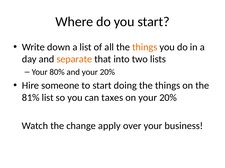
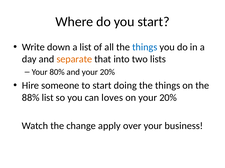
things colour: orange -> blue (145, 47)
81%: 81% -> 88% (31, 98)
taxes: taxes -> loves (112, 98)
